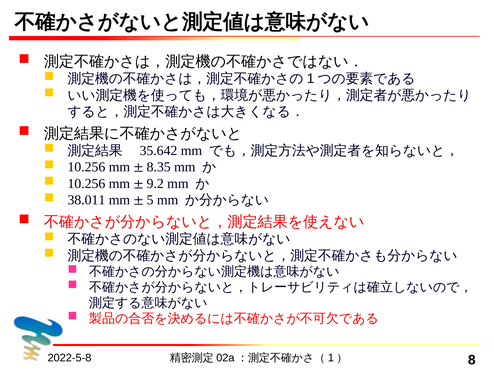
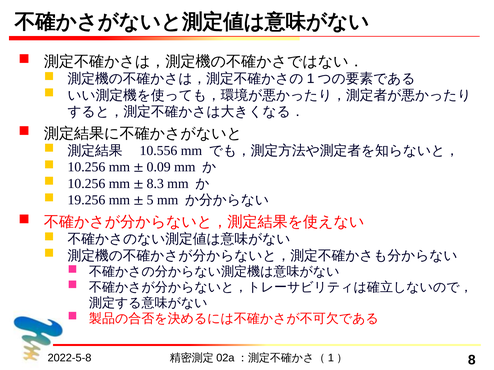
35.642: 35.642 -> 10.556 (158, 151)
8.35: 8.35 -> 0.09 (159, 167)
9.2: 9.2 -> 8.3 (155, 184)
38.011: 38.011 -> 19.256 (86, 200)
